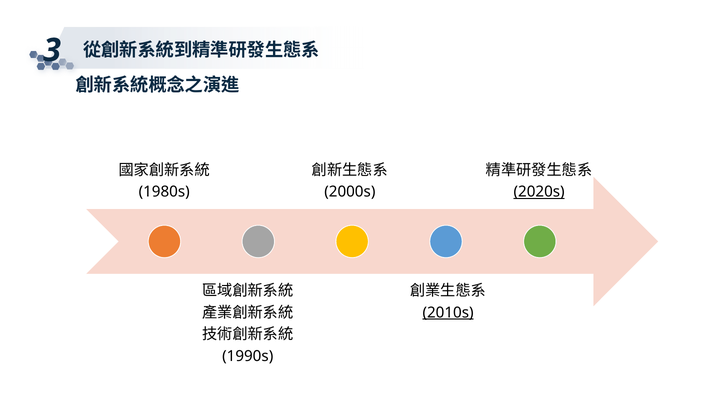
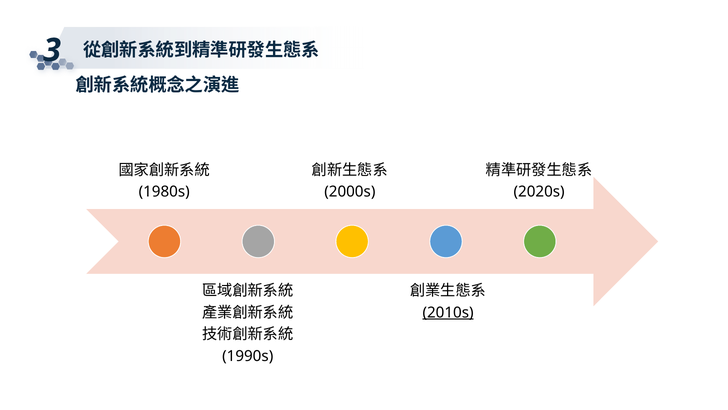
2020s underline: present -> none (539, 192)
